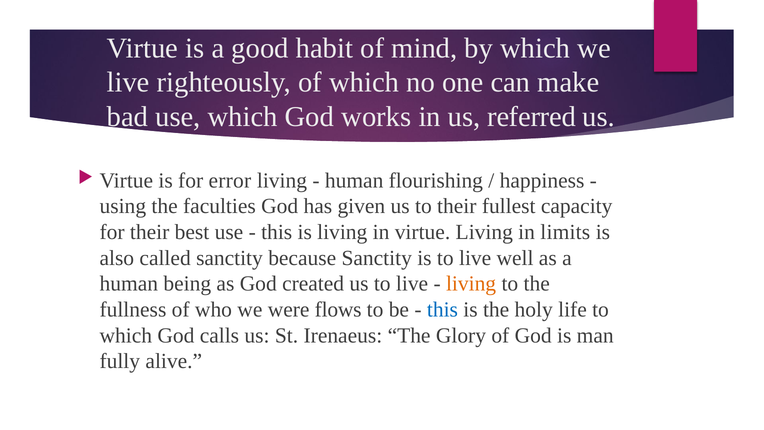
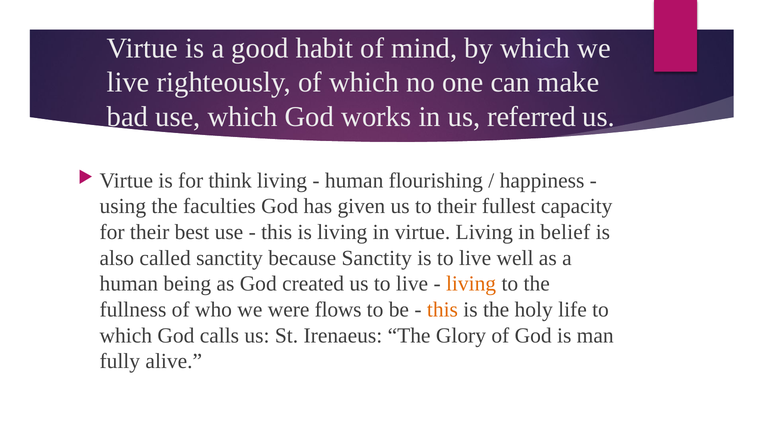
error: error -> think (230, 180)
limits: limits -> belief (565, 232)
this colour: blue -> orange (442, 309)
